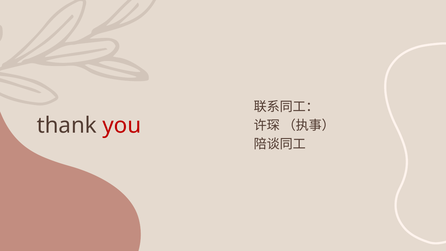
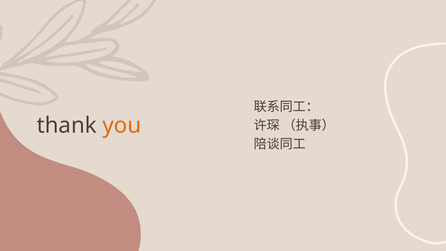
you colour: red -> orange (122, 125)
